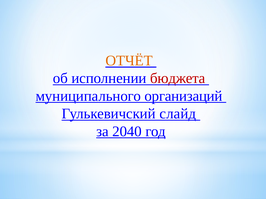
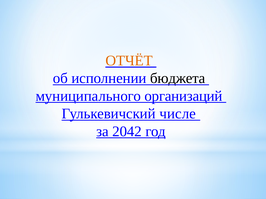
бюджета colour: red -> black (178, 79)
слайд: слайд -> числе (178, 114)
2040: 2040 -> 2042 (127, 132)
